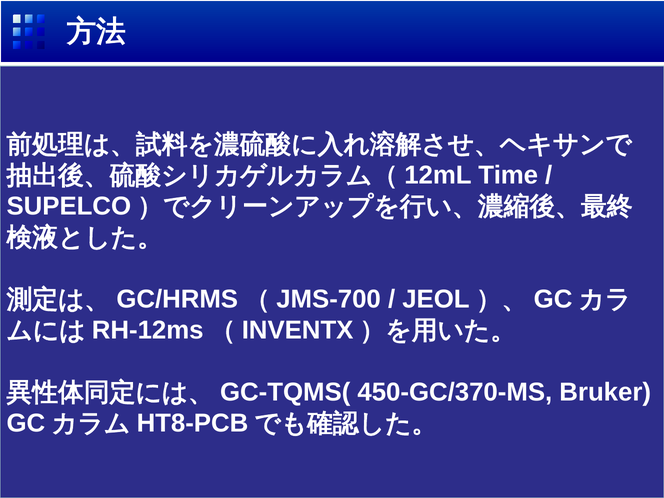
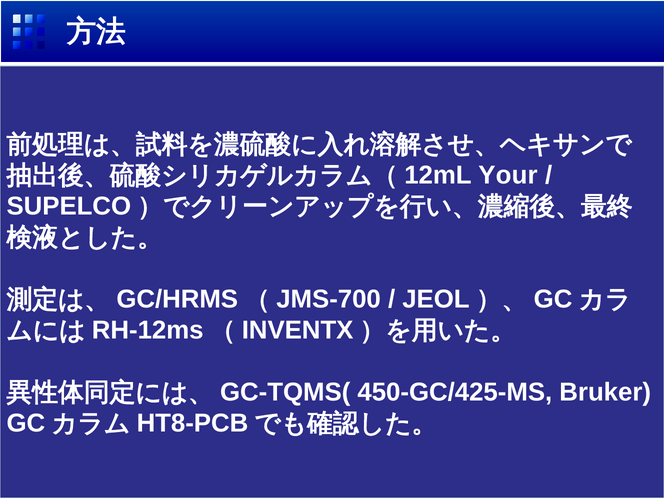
Time: Time -> Your (508, 175)
450-GC/370-MS: 450-GC/370-MS -> 450-GC/425-MS (455, 392)
